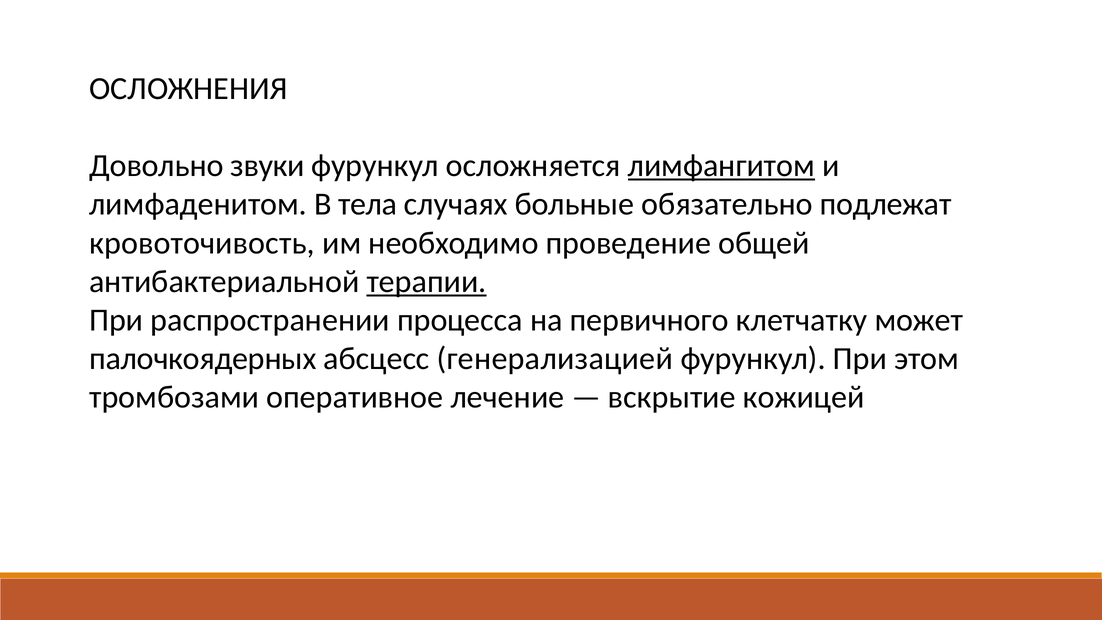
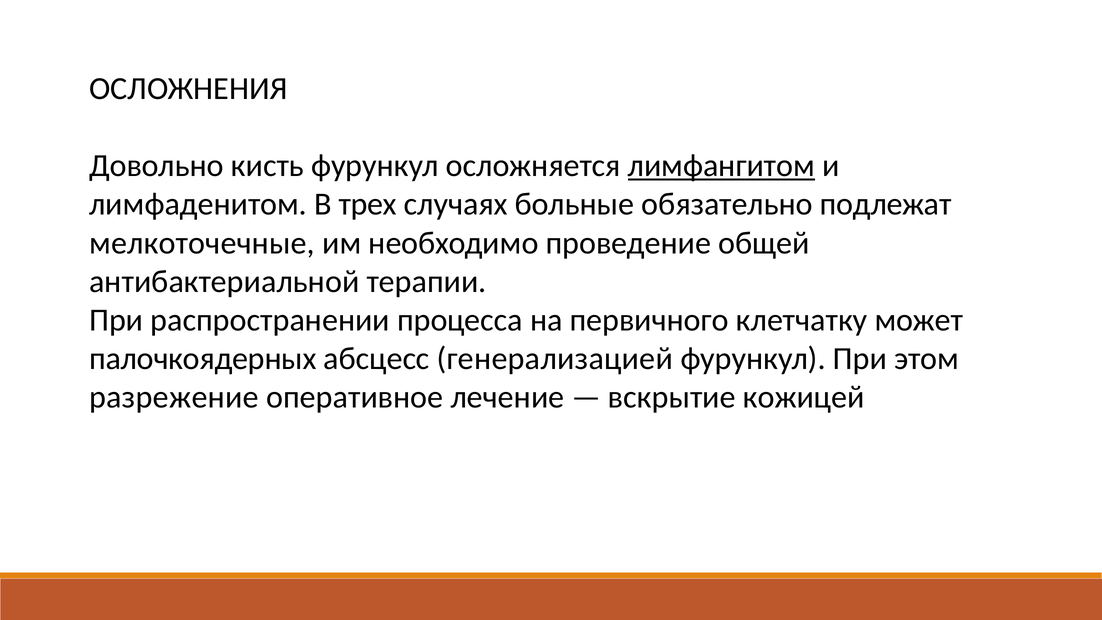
звуки: звуки -> кисть (267, 166)
тела: тела -> трех (368, 204)
кровоточивость: кровоточивость -> мелкоточечные (202, 243)
терапии underline: present -> none (427, 282)
тромбозами: тромбозами -> разрежение (174, 397)
